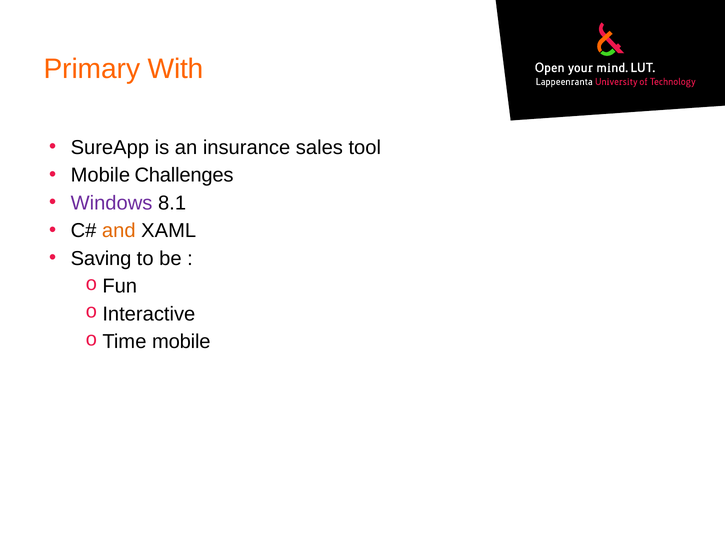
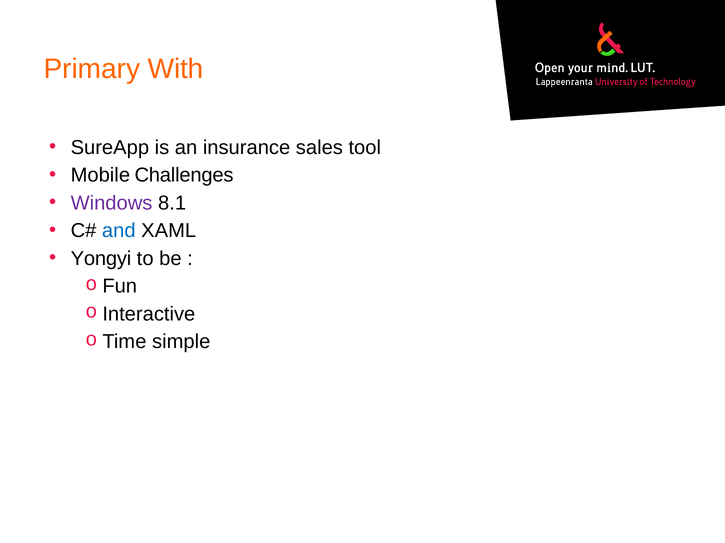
and colour: orange -> blue (119, 231)
Saving: Saving -> Yongyi (101, 259)
mobile: mobile -> simple (181, 342)
